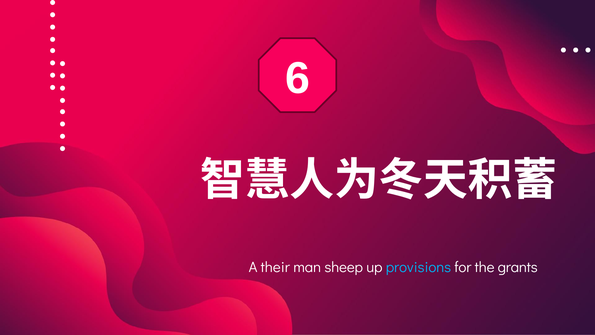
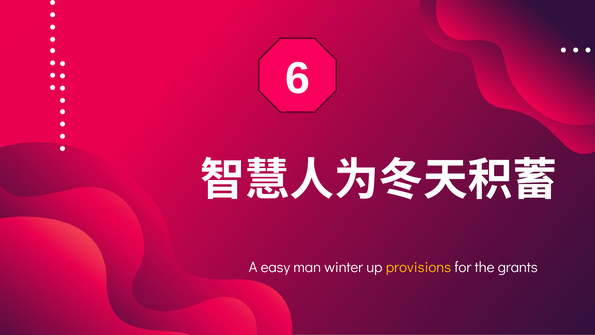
their: their -> easy (275, 267)
sheep: sheep -> winter (344, 267)
provisions colour: light blue -> yellow (418, 267)
